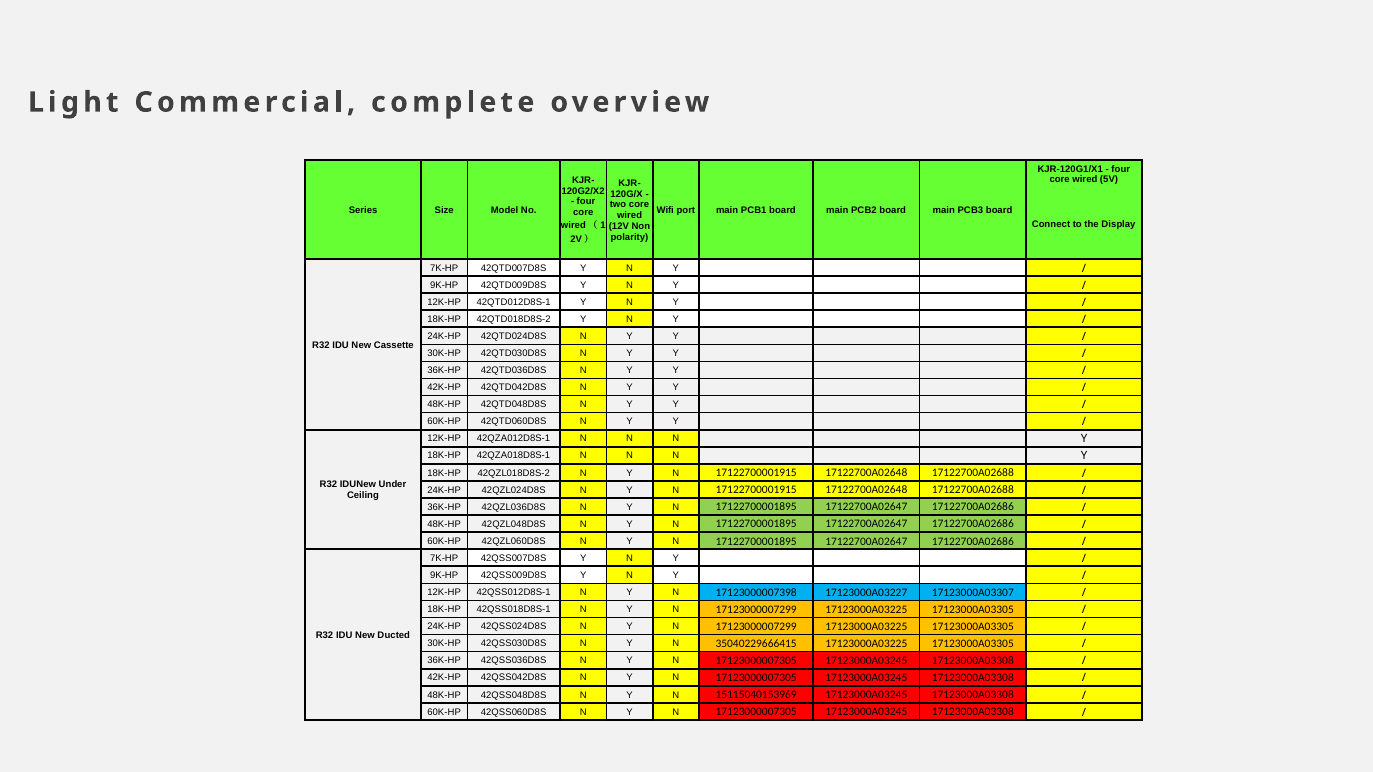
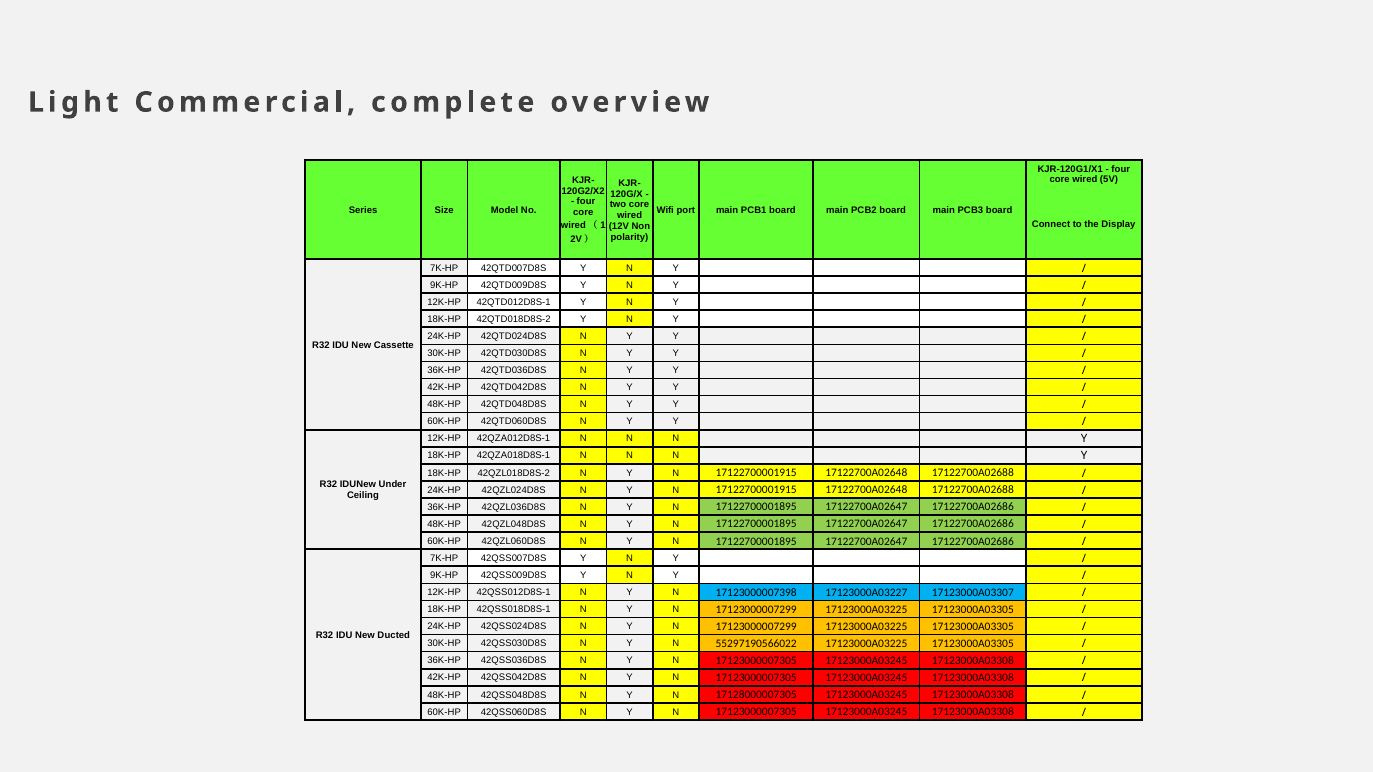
35040229666415: 35040229666415 -> 55297190566022 (756, 644)
15115040153969: 15115040153969 -> 17128000007305 (756, 695)
